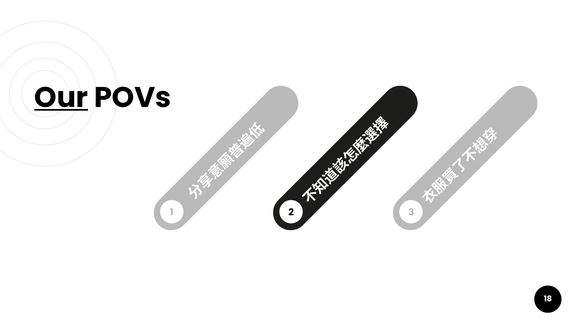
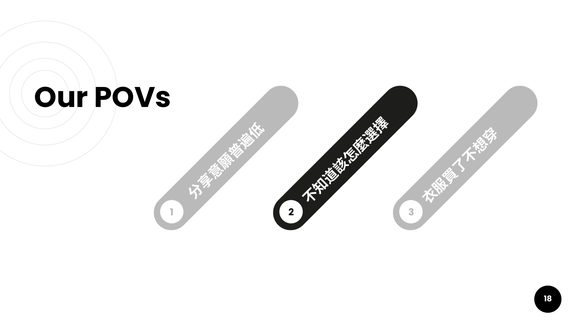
Our underline: present -> none (61, 98)
